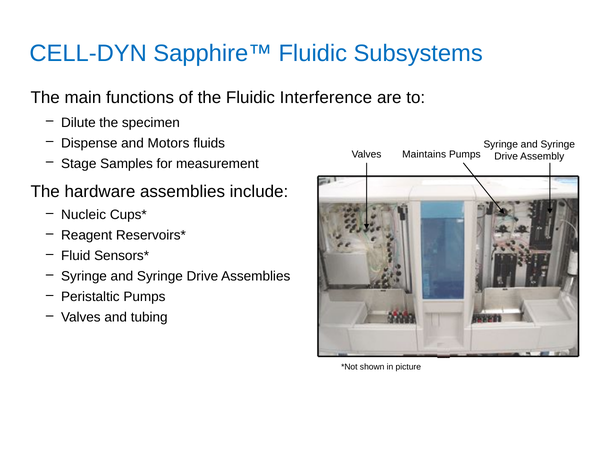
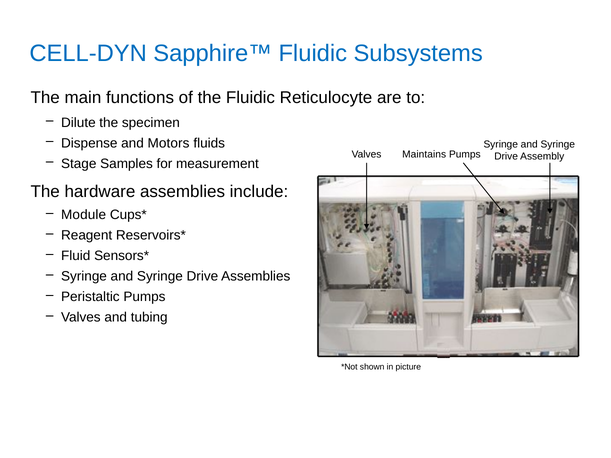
Interference: Interference -> Reticulocyte (326, 98)
Nucleic: Nucleic -> Module (84, 215)
